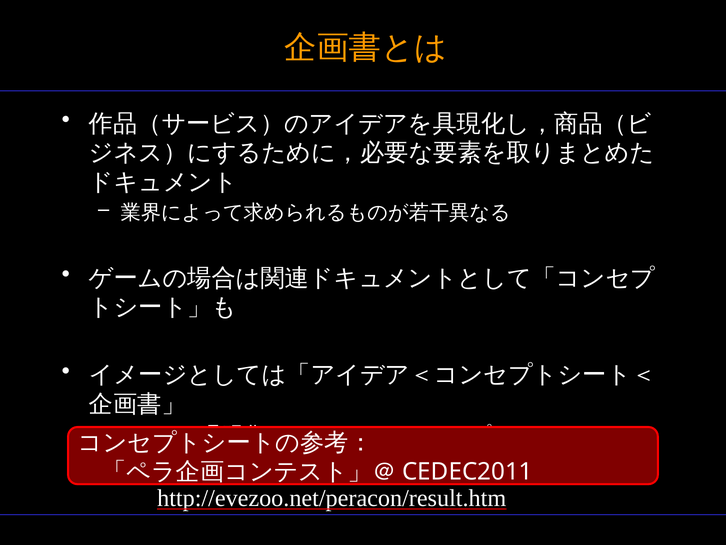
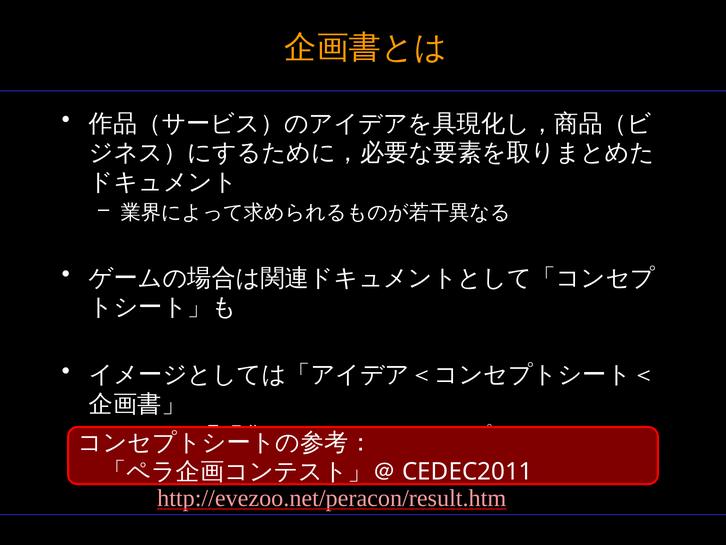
http://evezoo.net/peracon/result.htm colour: white -> pink (332, 498)
